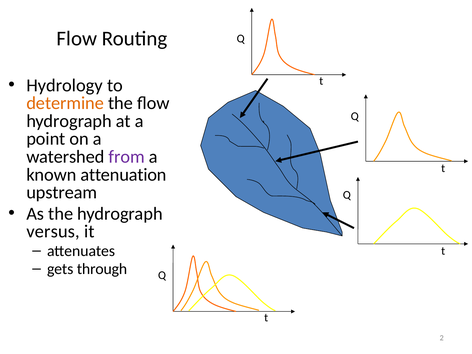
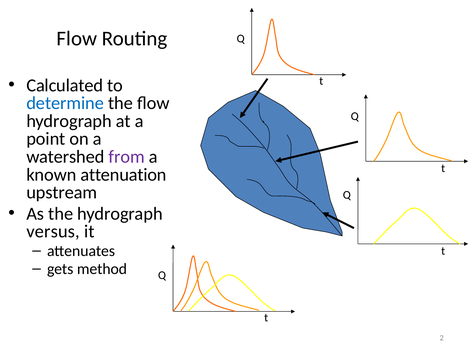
Hydrology: Hydrology -> Calculated (65, 85)
determine colour: orange -> blue (65, 103)
through: through -> method (102, 269)
